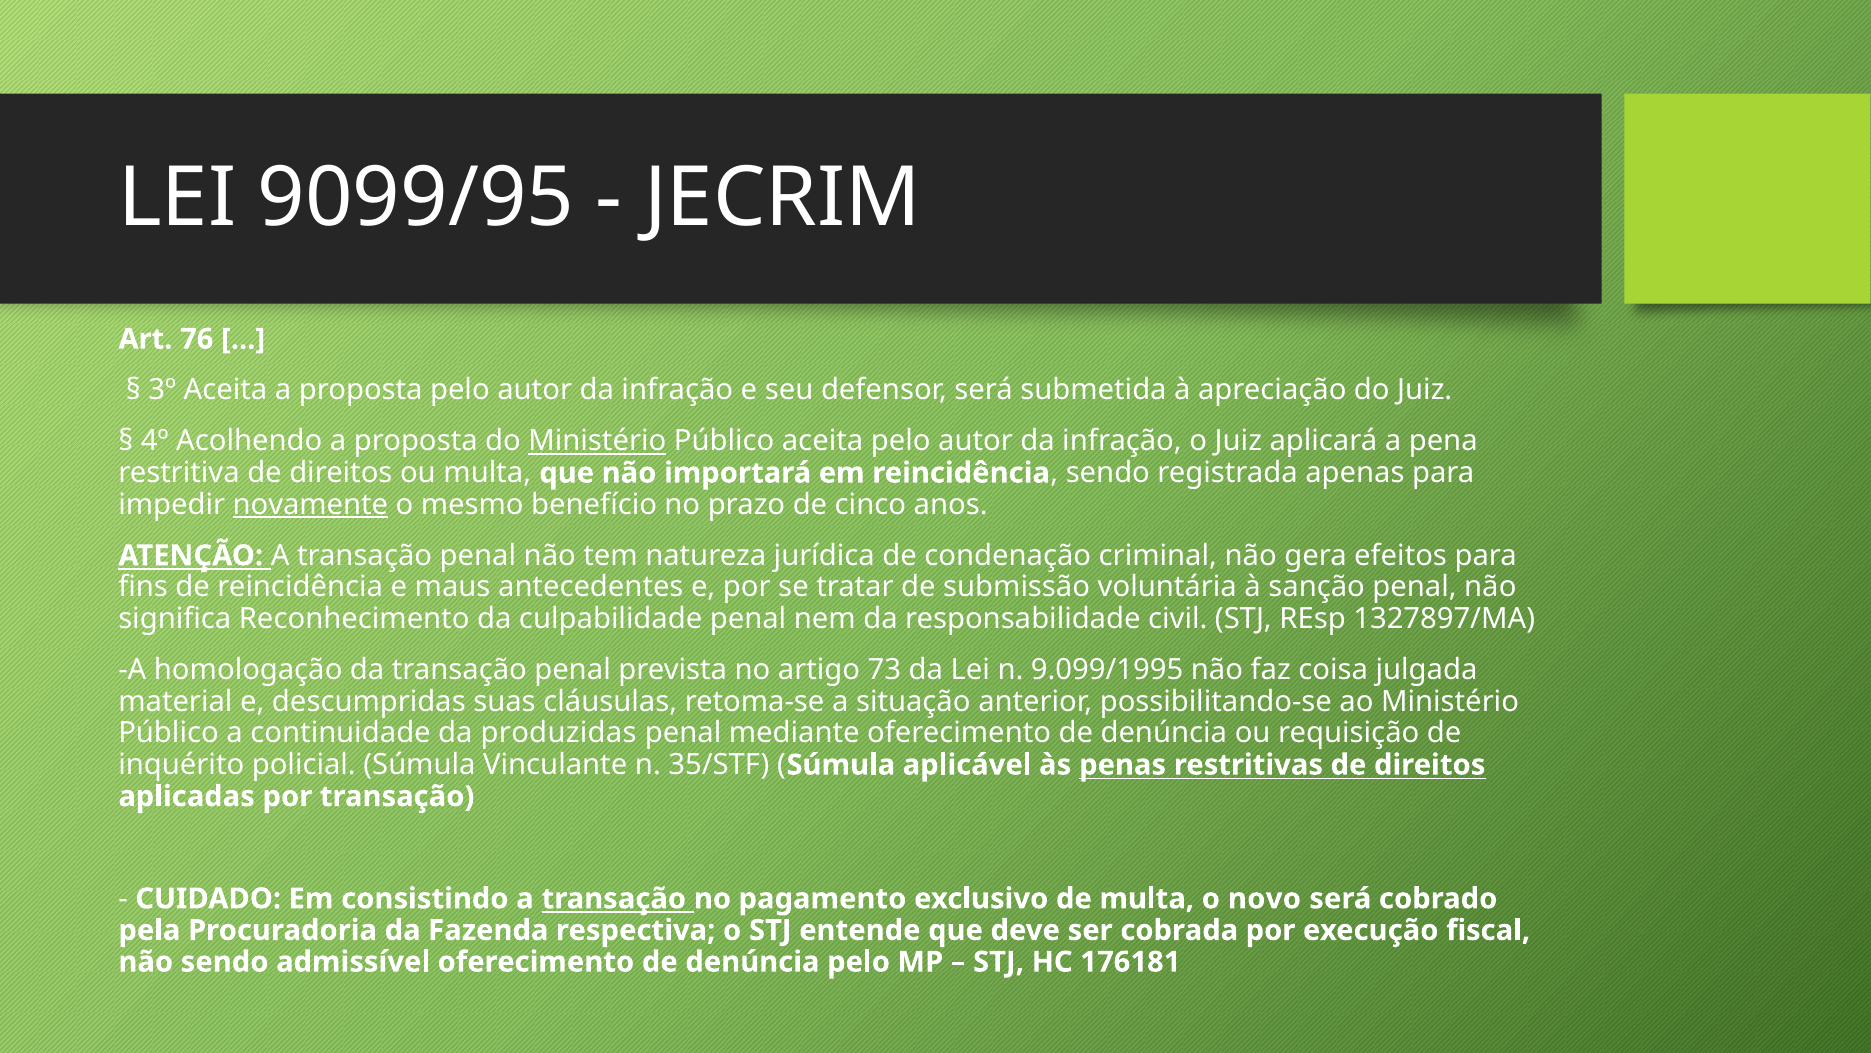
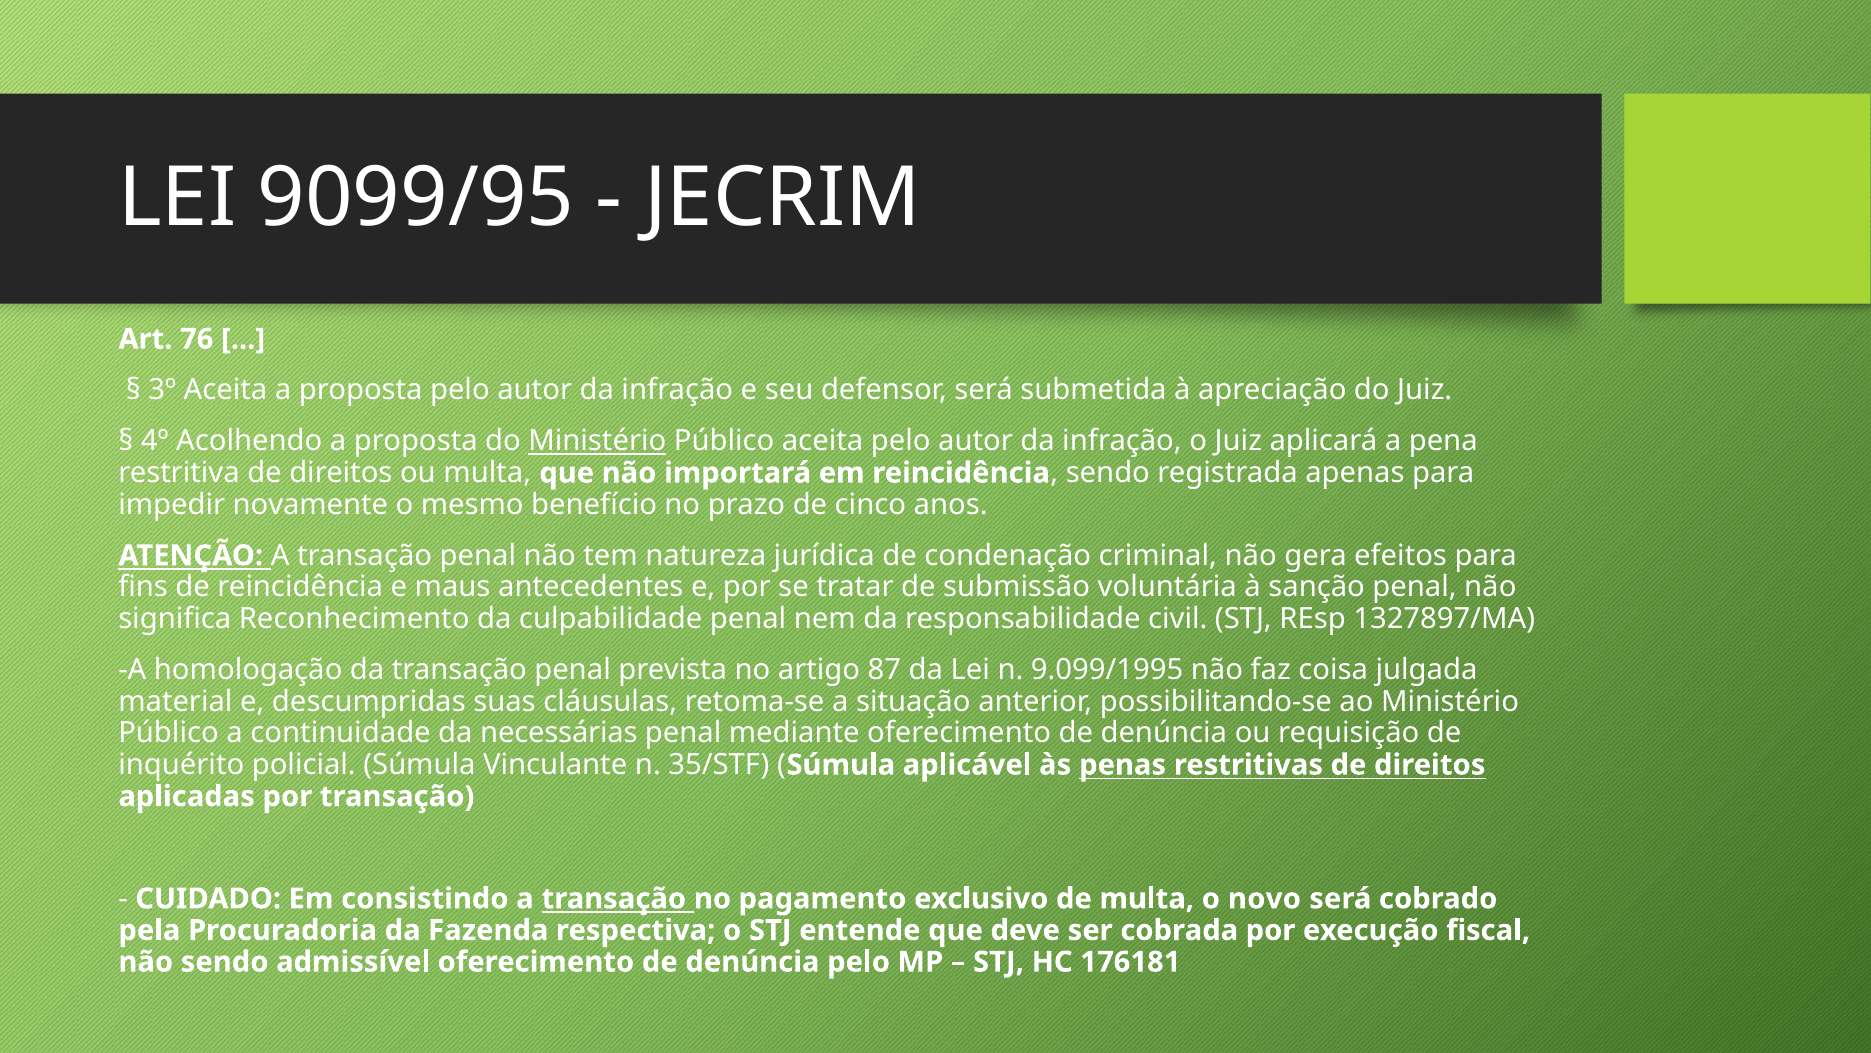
novamente underline: present -> none (310, 504)
73: 73 -> 87 (884, 670)
produzidas: produzidas -> necessárias (559, 733)
